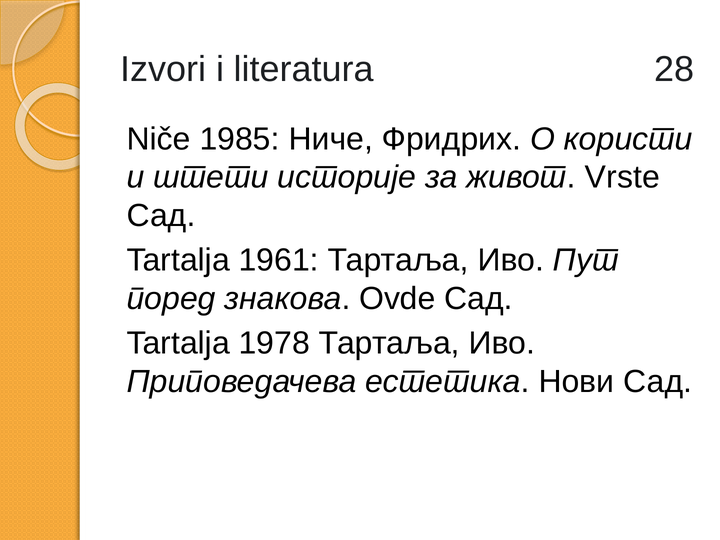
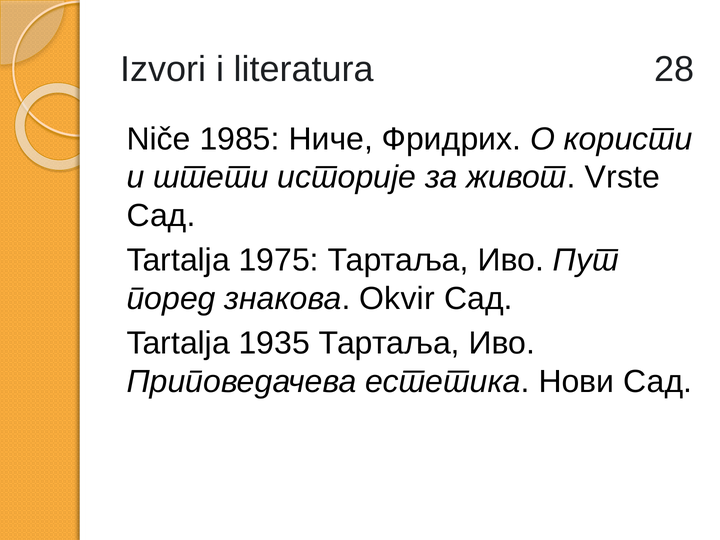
1961: 1961 -> 1975 (279, 260)
Ovde: Ovde -> Okvir (397, 299)
1978: 1978 -> 1935 (274, 343)
